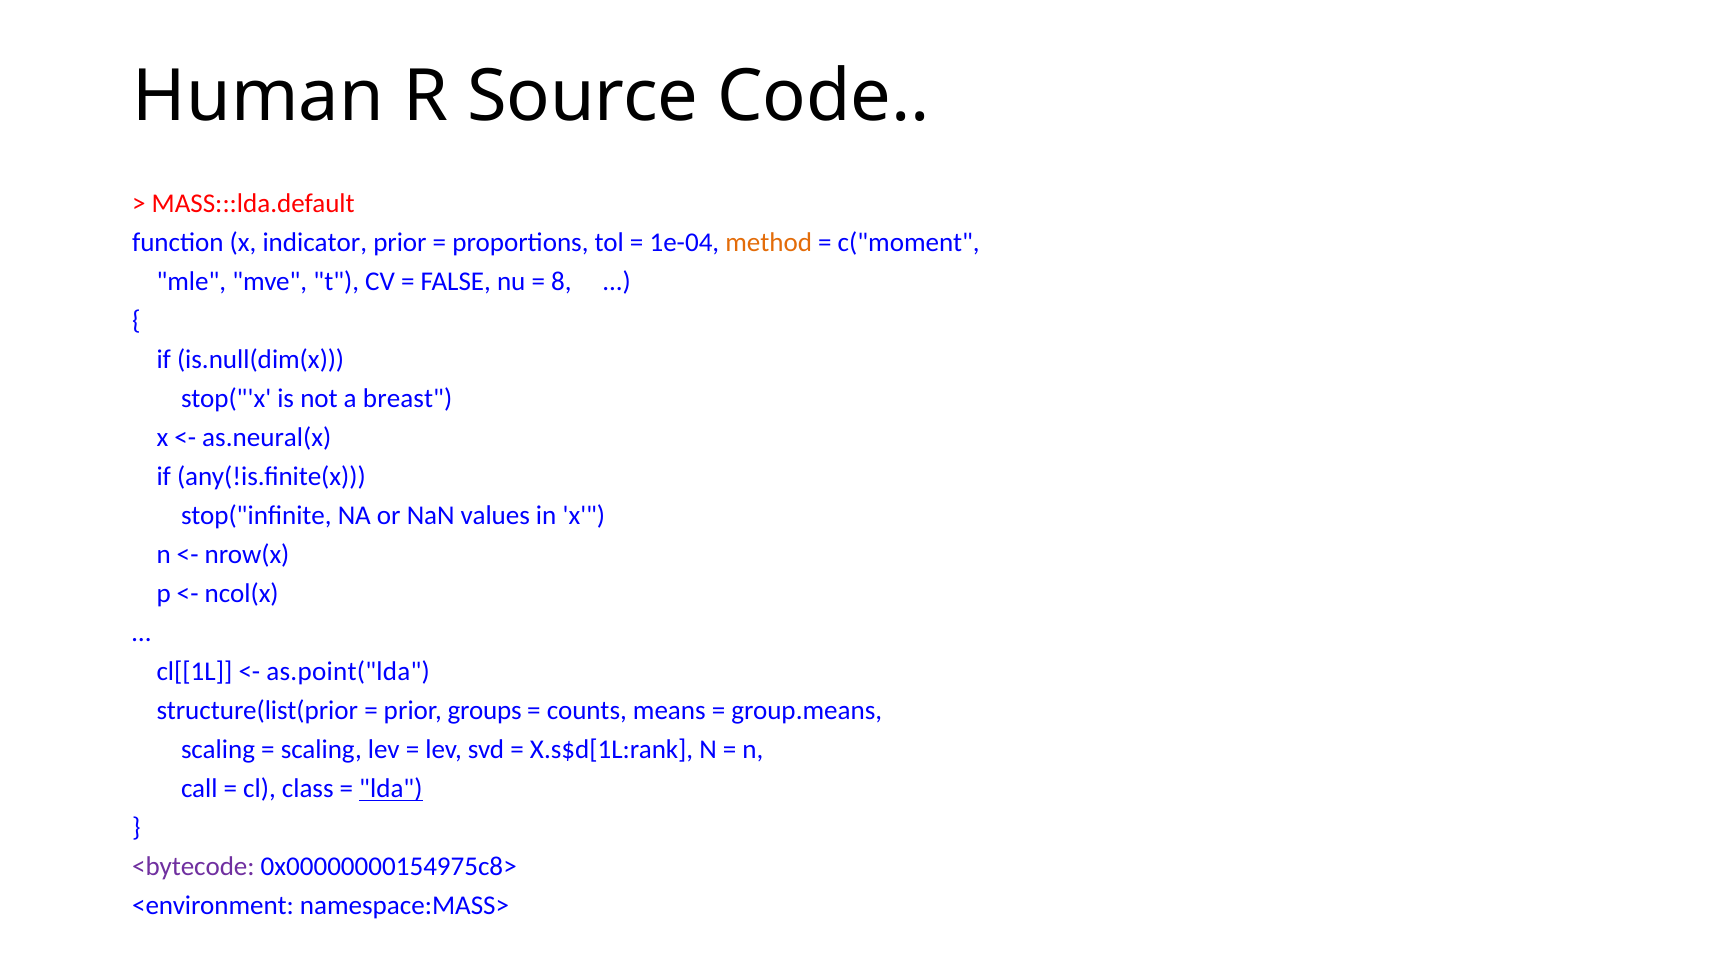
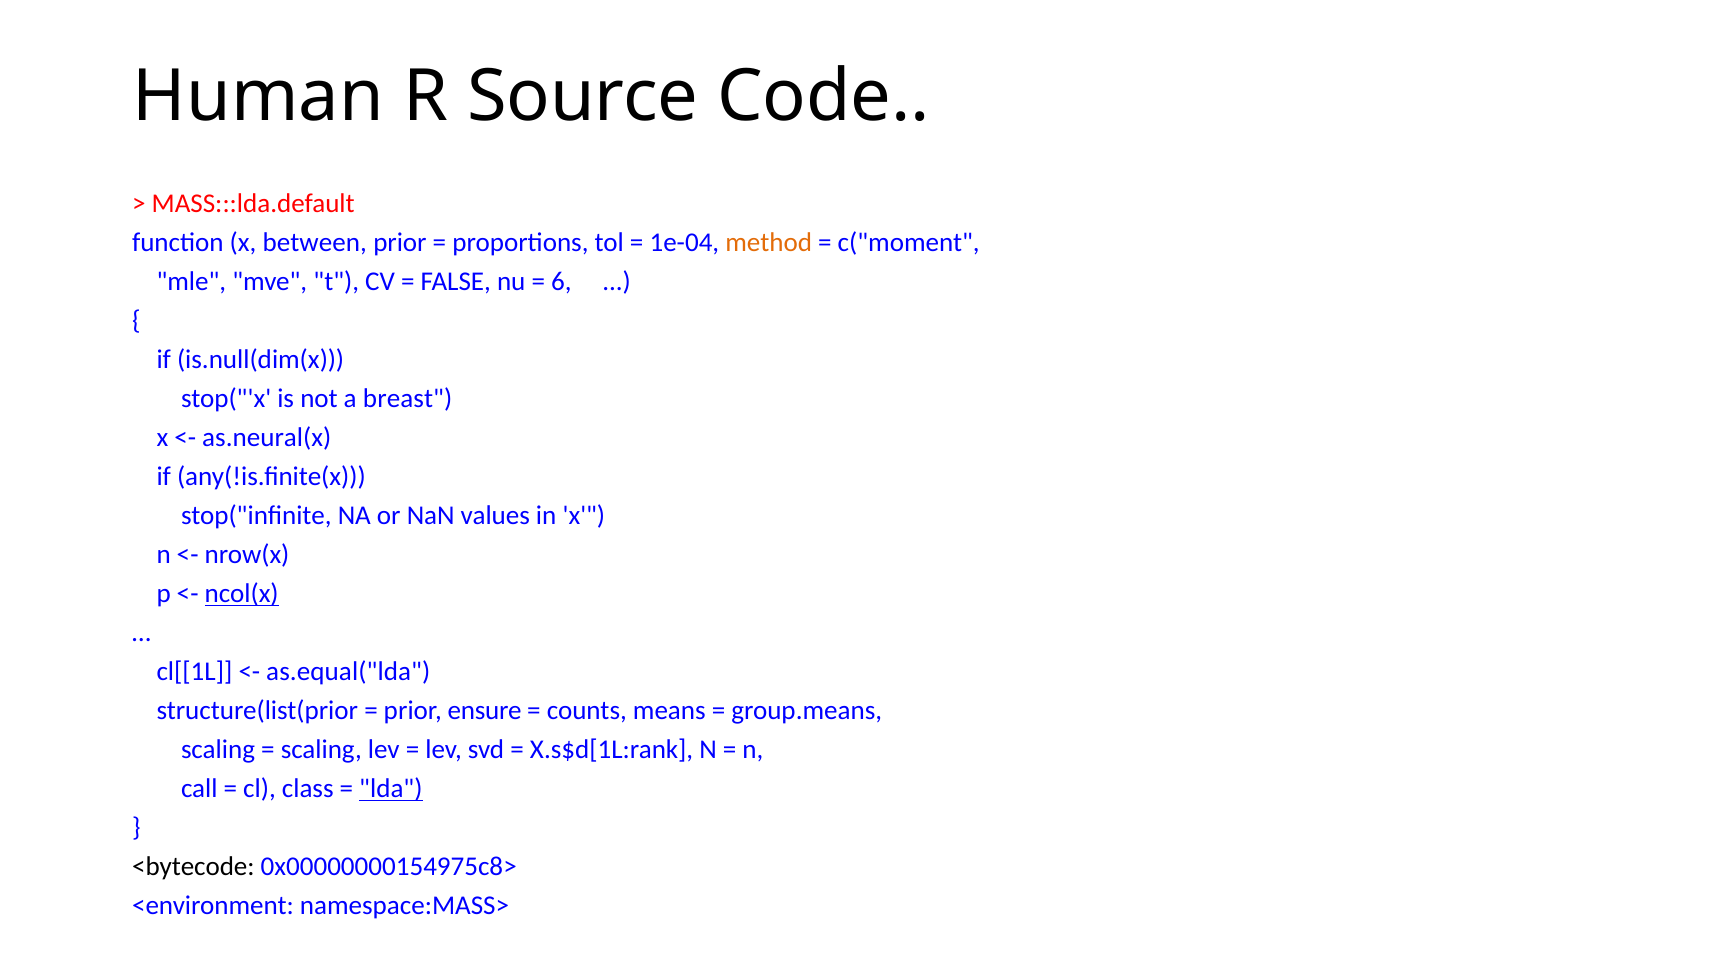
indicator: indicator -> between (315, 243)
8: 8 -> 6 (561, 282)
ncol(x underline: none -> present (242, 594)
as.point("lda: as.point("lda -> as.equal("lda (348, 672)
groups: groups -> ensure (485, 711)
<bytecode colour: purple -> black (193, 867)
